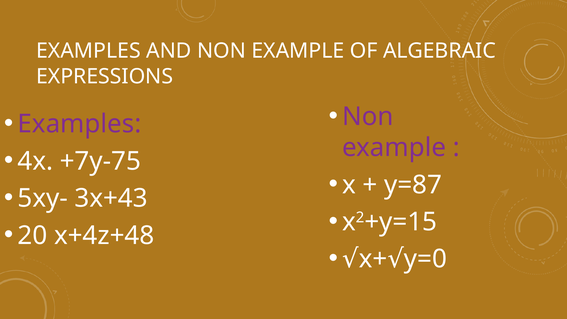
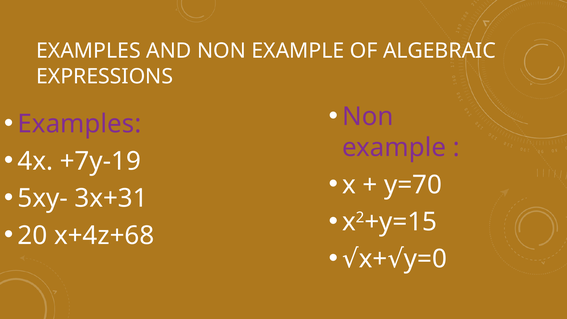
+7y-75: +7y-75 -> +7y-19 (100, 161)
y=87: y=87 -> y=70 (413, 185)
3x+43: 3x+43 -> 3x+31 (111, 198)
x+4z+48: x+4z+48 -> x+4z+68 (104, 235)
